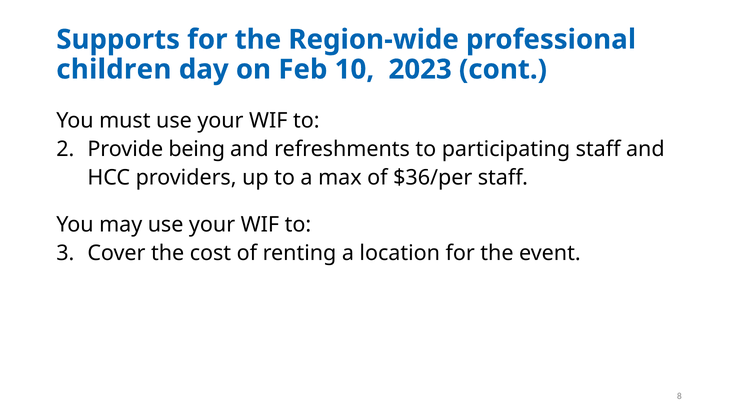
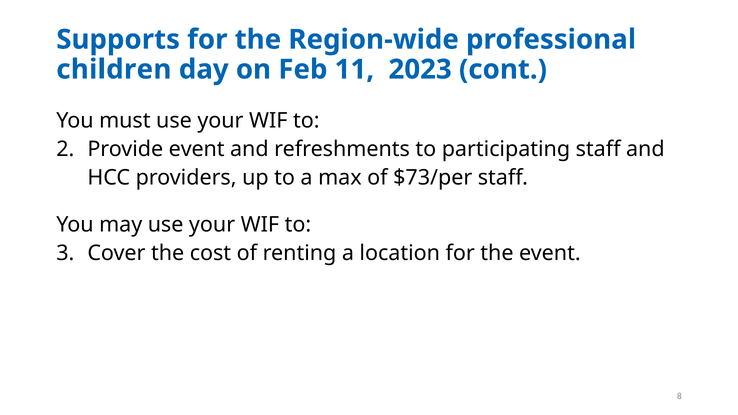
10: 10 -> 11 (354, 69)
Provide being: being -> event (197, 149)
$36/per: $36/per -> $73/per (433, 178)
